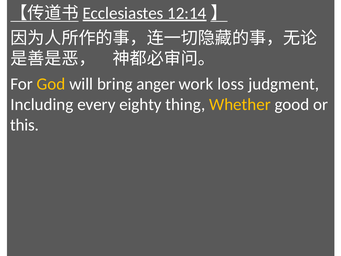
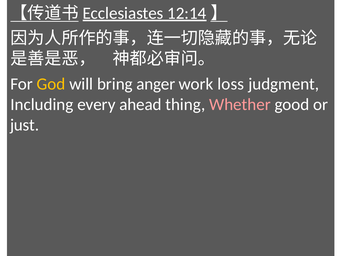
eighty: eighty -> ahead (140, 104)
Whether colour: yellow -> pink (240, 104)
this: this -> just (25, 125)
